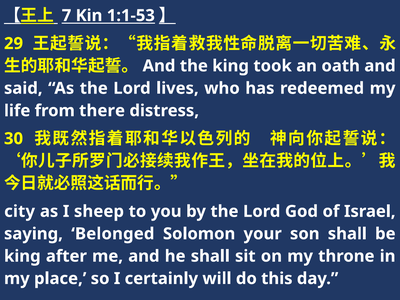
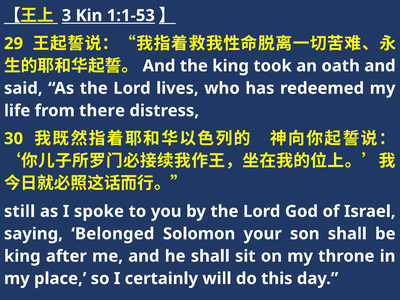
7: 7 -> 3 (66, 16)
city: city -> still (20, 211)
sheep: sheep -> spoke (99, 211)
